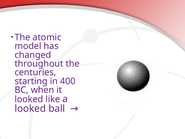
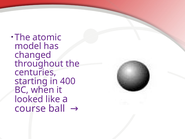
looked: looked -> course (30, 108)
